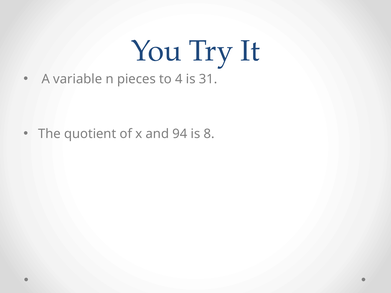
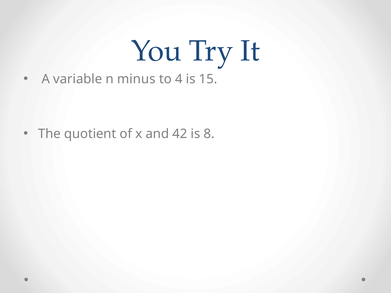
pieces: pieces -> minus (136, 79)
31: 31 -> 15 (208, 79)
94: 94 -> 42 (180, 134)
